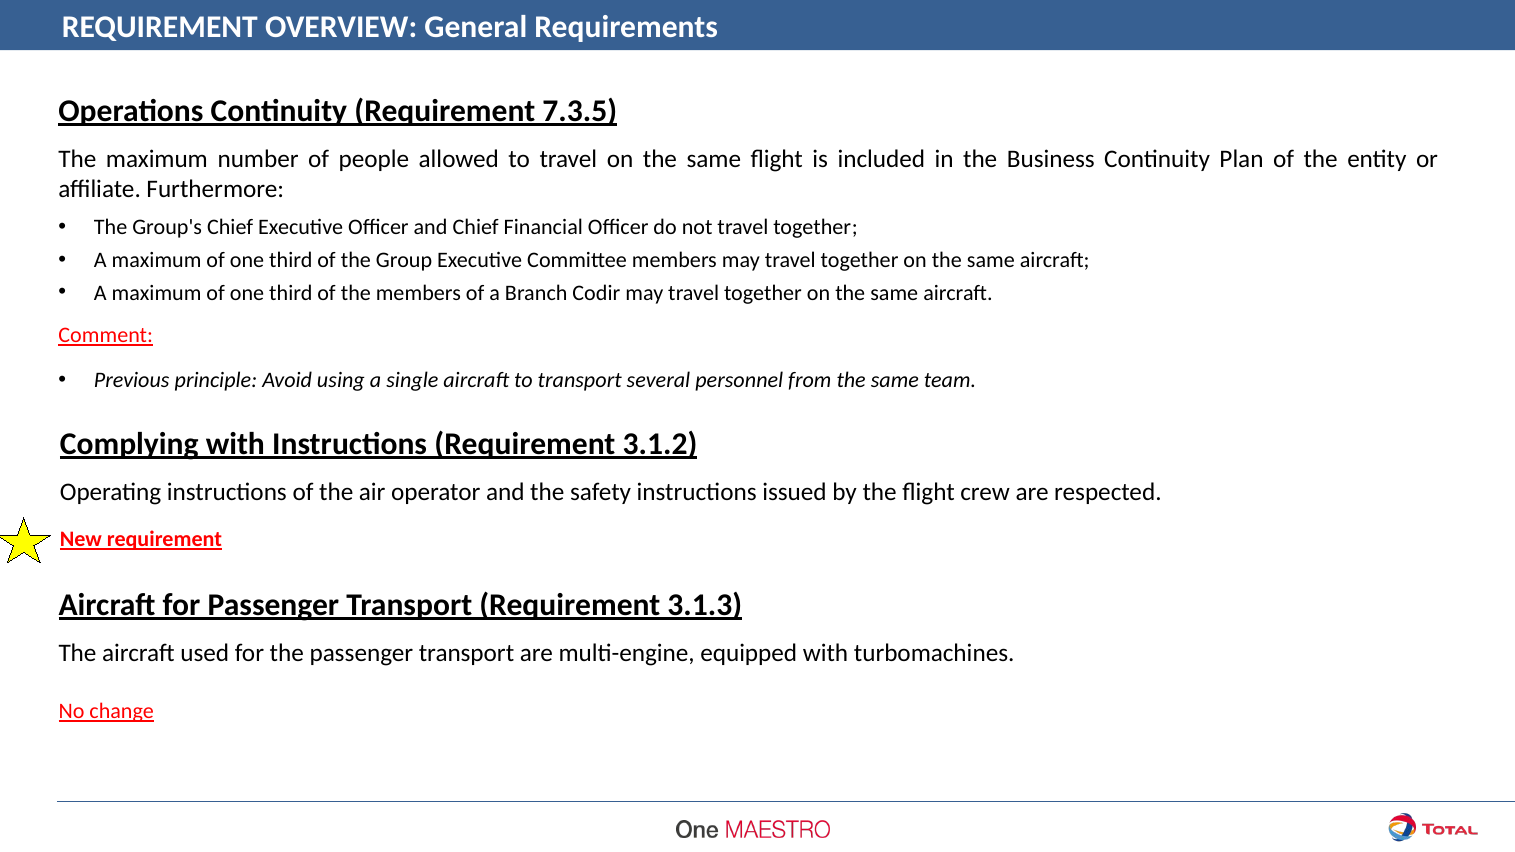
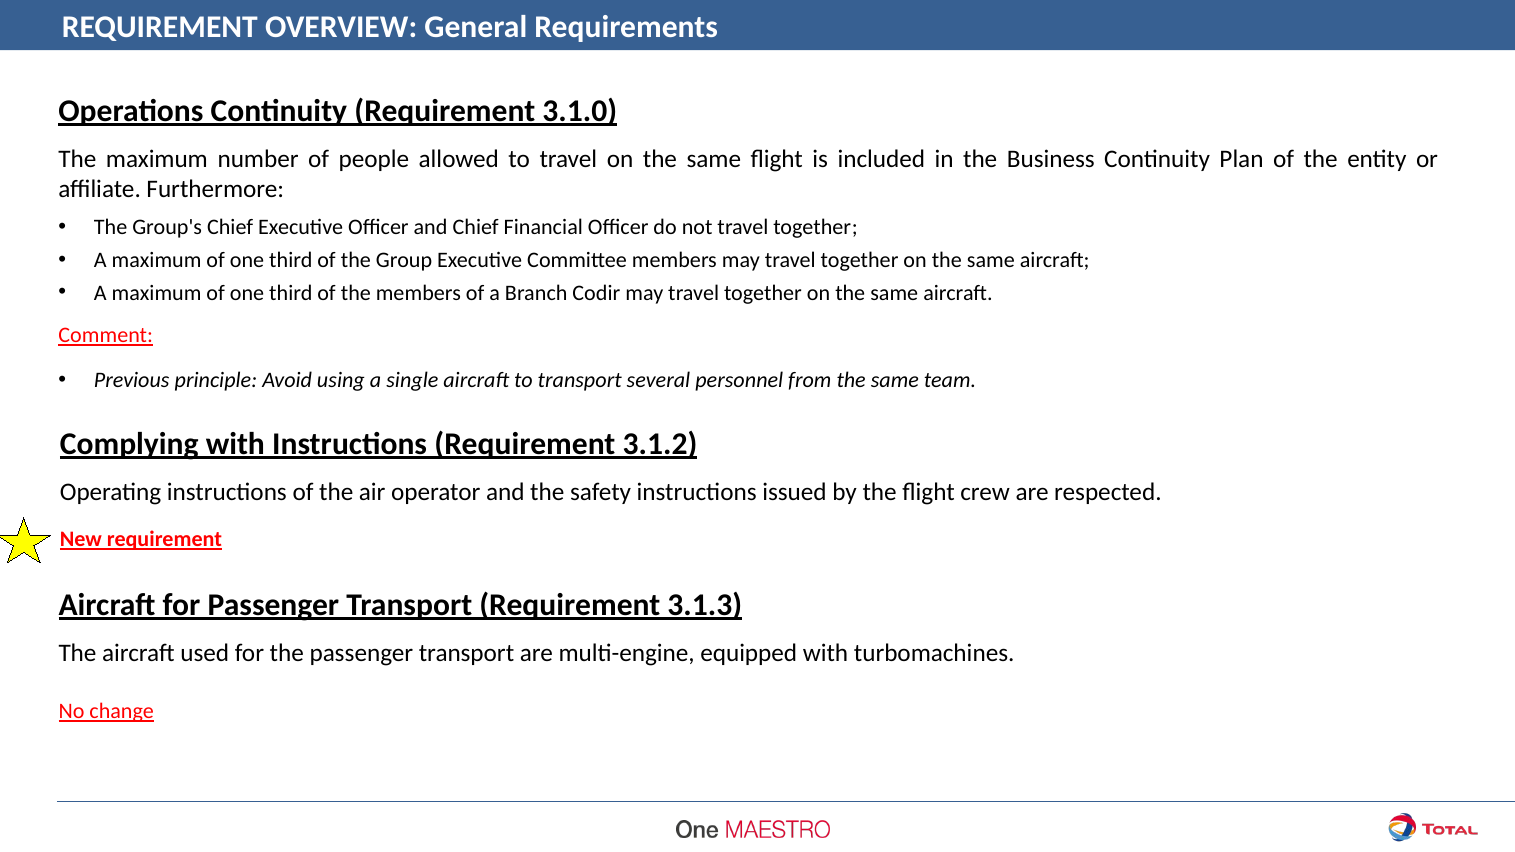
7.3.5: 7.3.5 -> 3.1.0 (580, 111)
